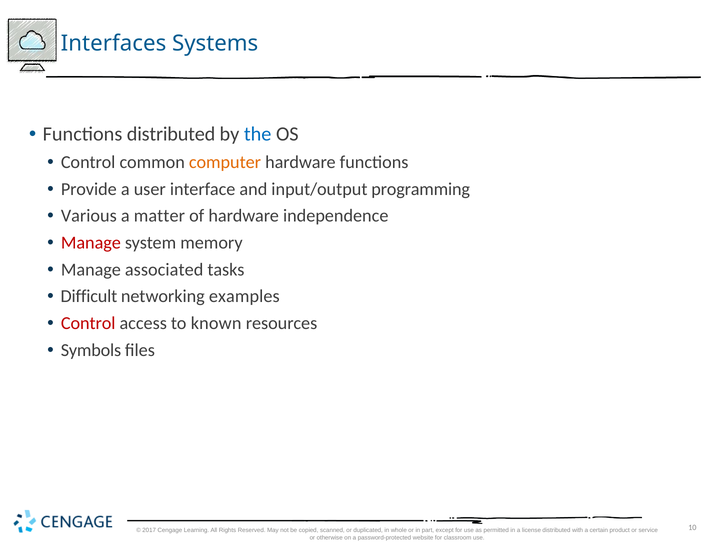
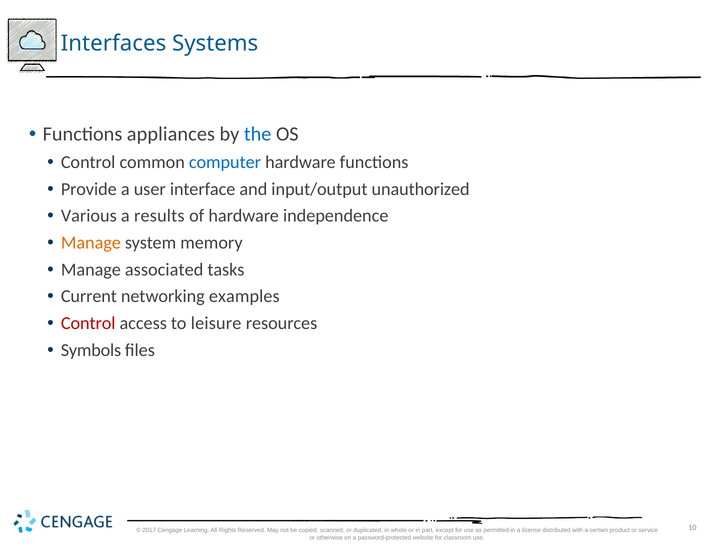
Functions distributed: distributed -> appliances (171, 134)
computer colour: orange -> blue (225, 162)
programming: programming -> unauthorized (421, 189)
matter: matter -> results (159, 216)
Manage colour: red -> orange (91, 243)
Difficult: Difficult -> Current (89, 296)
known: known -> leisure (216, 323)
